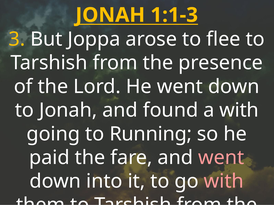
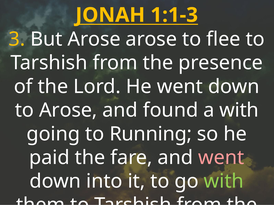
But Joppa: Joppa -> Arose (94, 39)
to Jonah: Jonah -> Arose (68, 110)
with colour: pink -> light green (224, 182)
